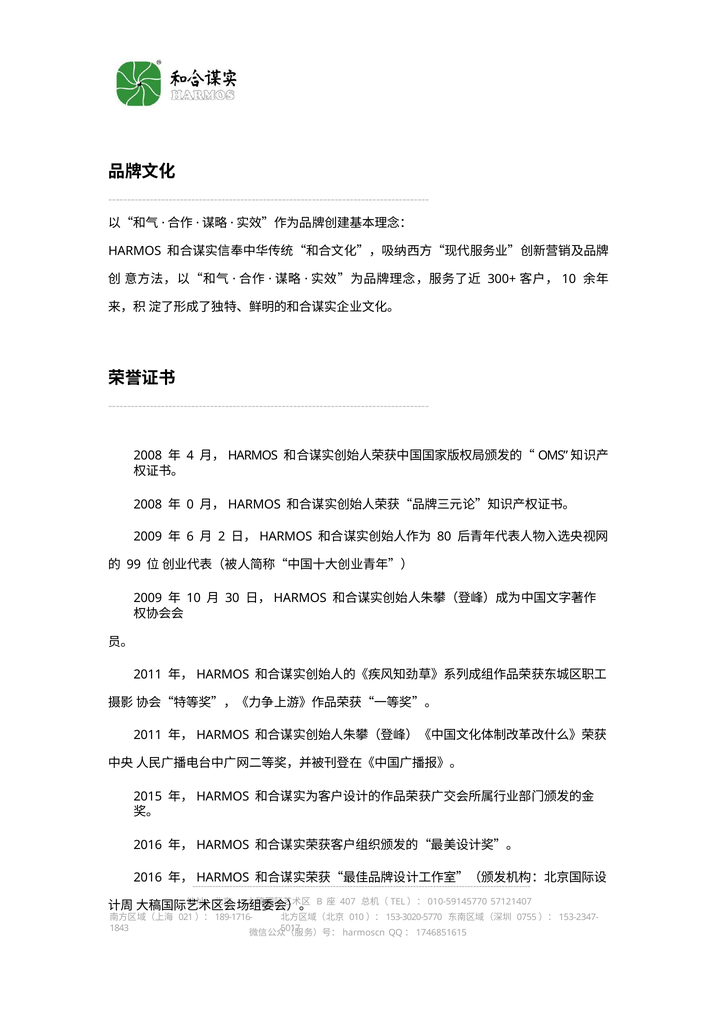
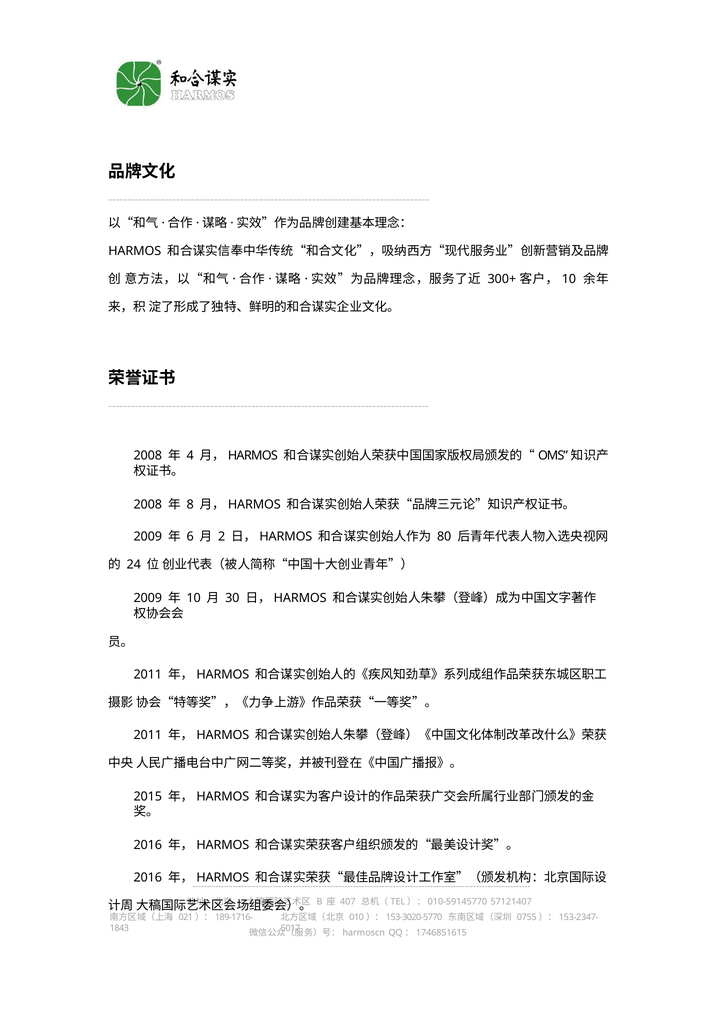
0: 0 -> 8 (190, 504)
99: 99 -> 24 (134, 565)
